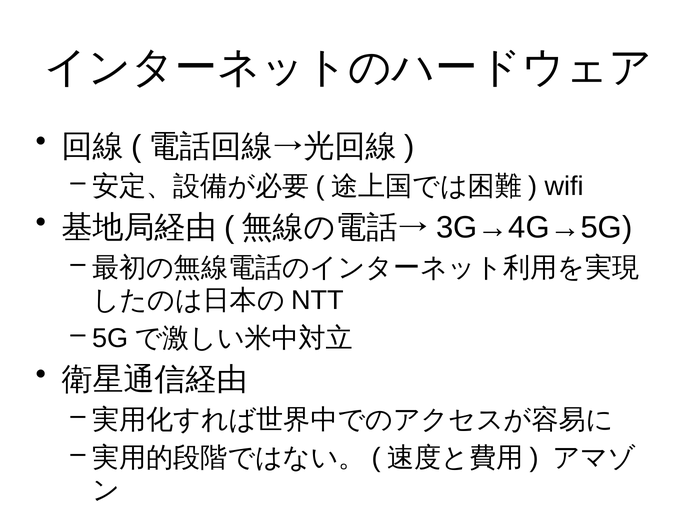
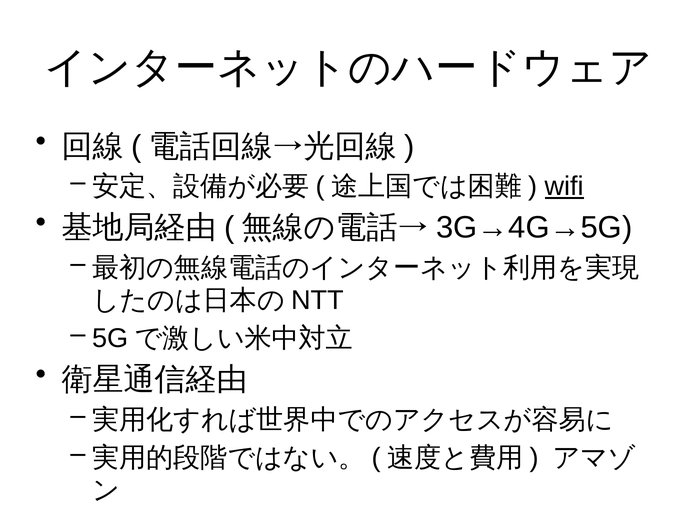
wifi underline: none -> present (564, 186)
